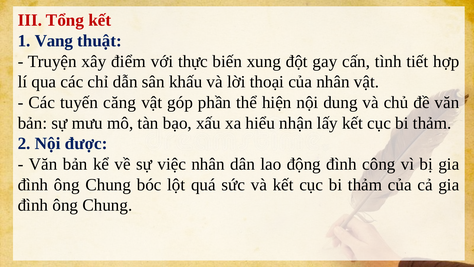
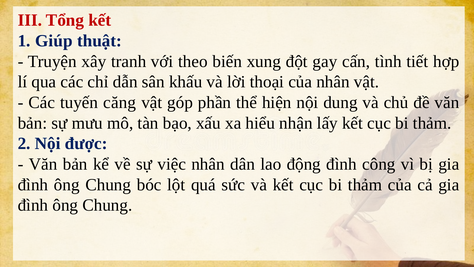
Vang: Vang -> Giúp (54, 41)
điểm: điểm -> tranh (129, 61)
thực: thực -> theo (193, 61)
